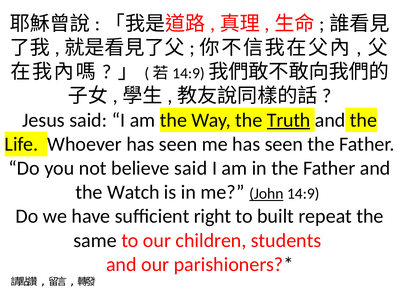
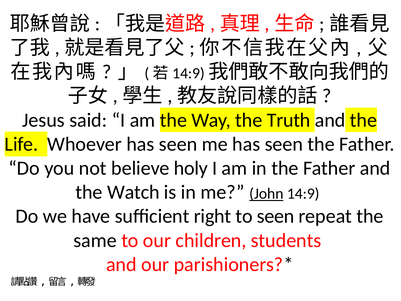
Truth underline: present -> none (289, 120)
believe said: said -> holy (191, 168)
to built: built -> seen (276, 216)
